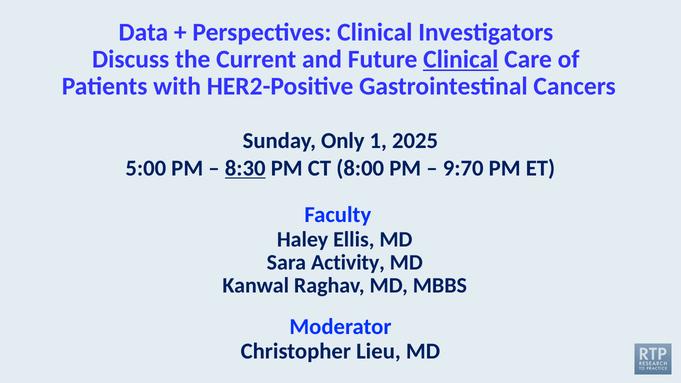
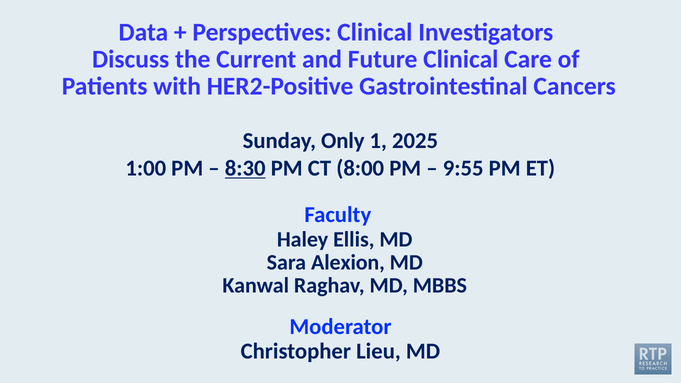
Clinical underline: present -> none (461, 59)
5:00: 5:00 -> 1:00 (146, 168)
9:70: 9:70 -> 9:55 (463, 168)
Activity: Activity -> Alexion (348, 262)
